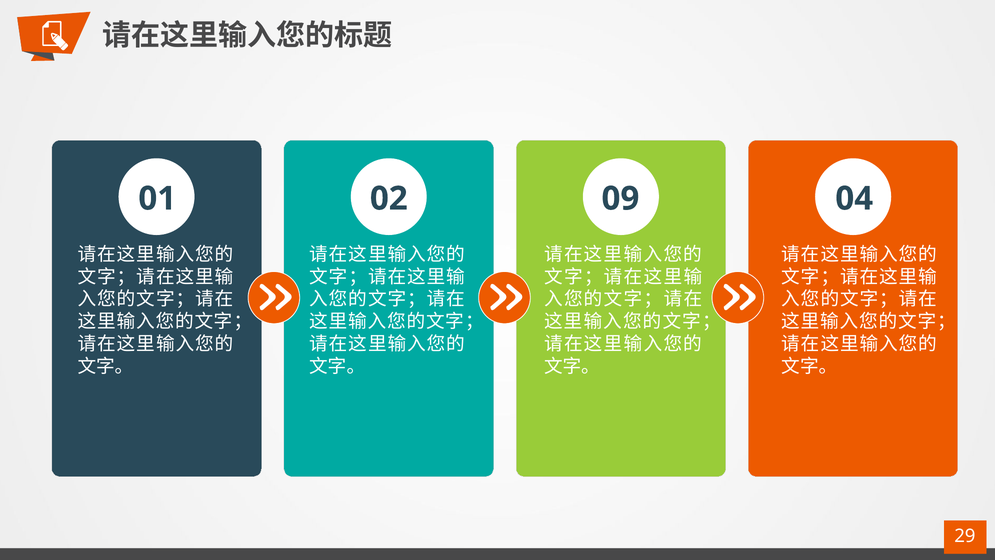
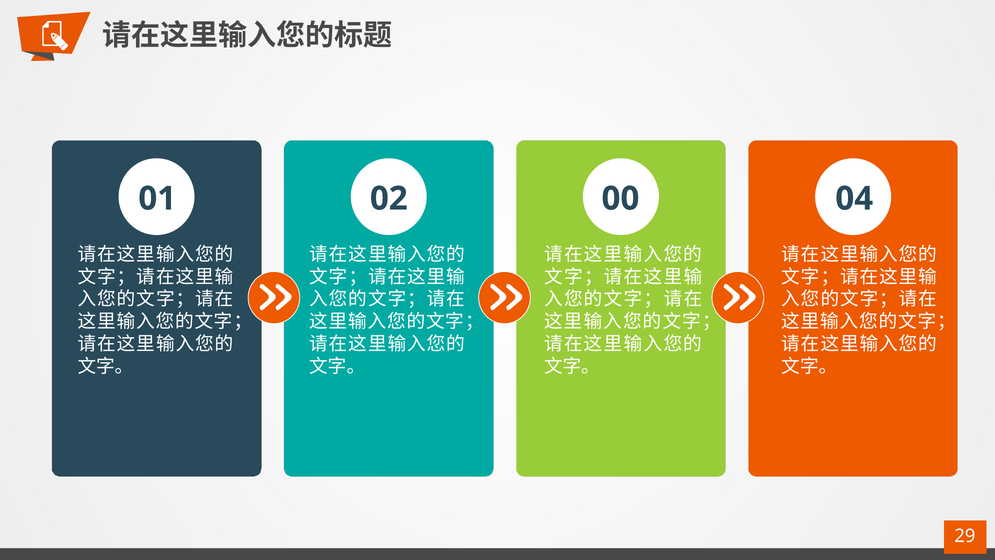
09: 09 -> 00 (620, 198)
